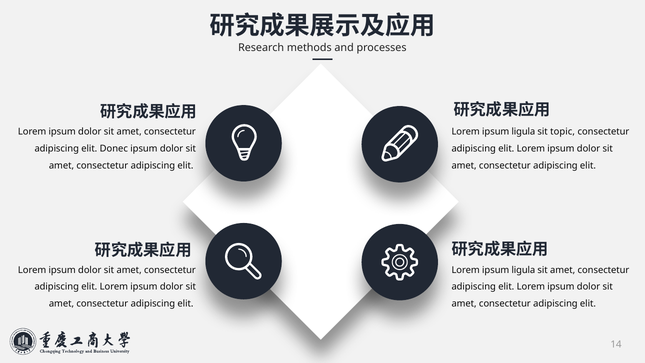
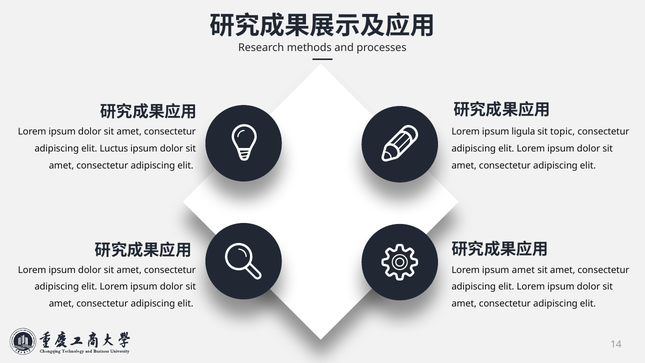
Donec: Donec -> Luctus (114, 149)
ligula: ligula -> amet (523, 270)
